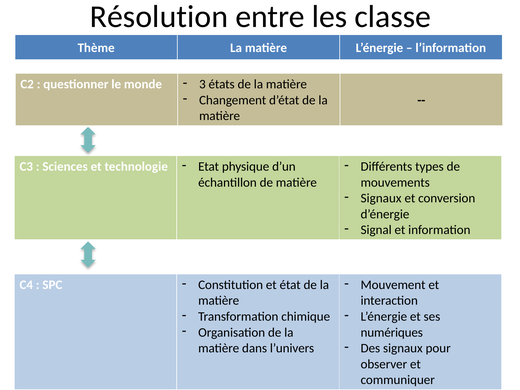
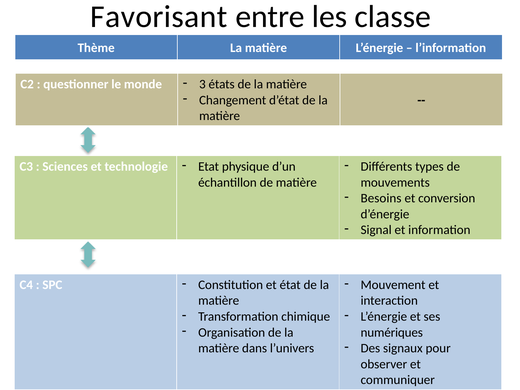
Résolution: Résolution -> Favorisant (159, 17)
Signaux: Signaux -> Besoins (381, 198)
